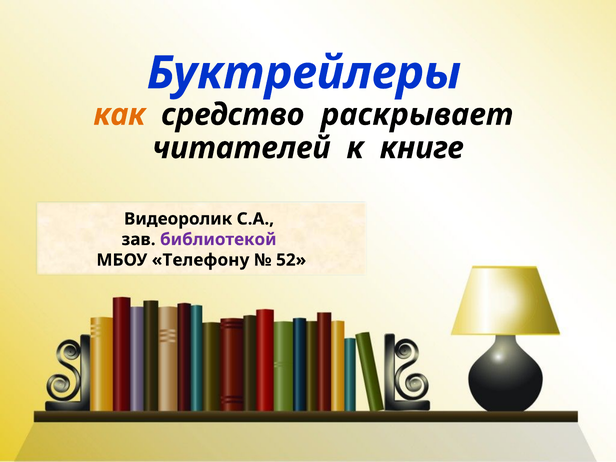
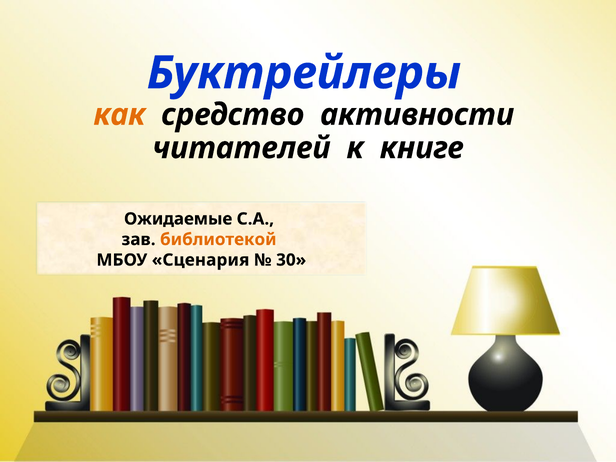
раскрывает: раскрывает -> активности (417, 115)
Видеоролик: Видеоролик -> Ожидаемые (178, 219)
библиотекой colour: purple -> orange (218, 239)
Телефону: Телефону -> Сценария (201, 260)
52: 52 -> 30 (291, 260)
